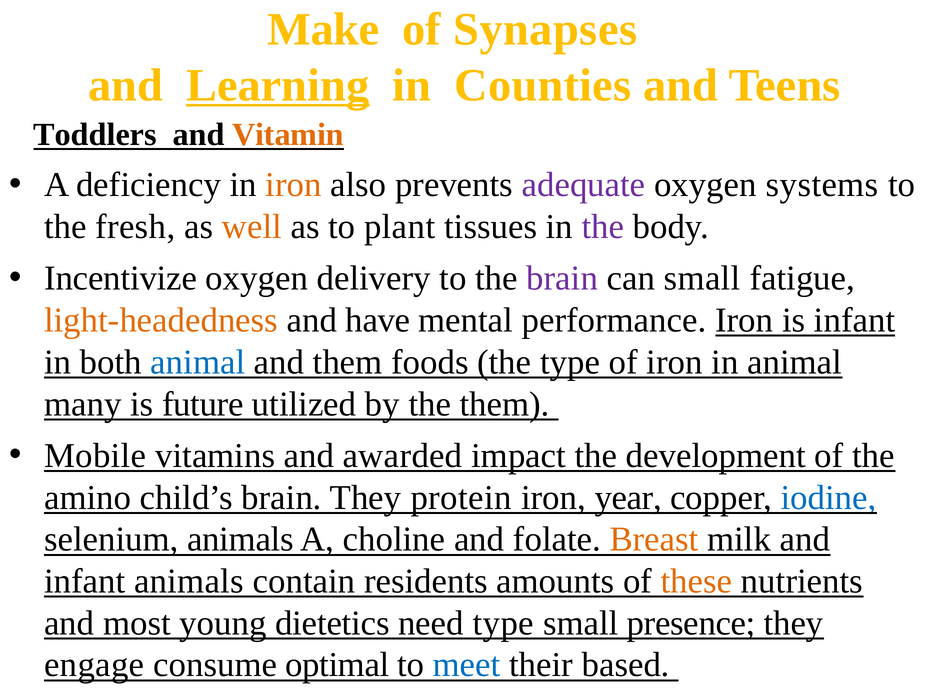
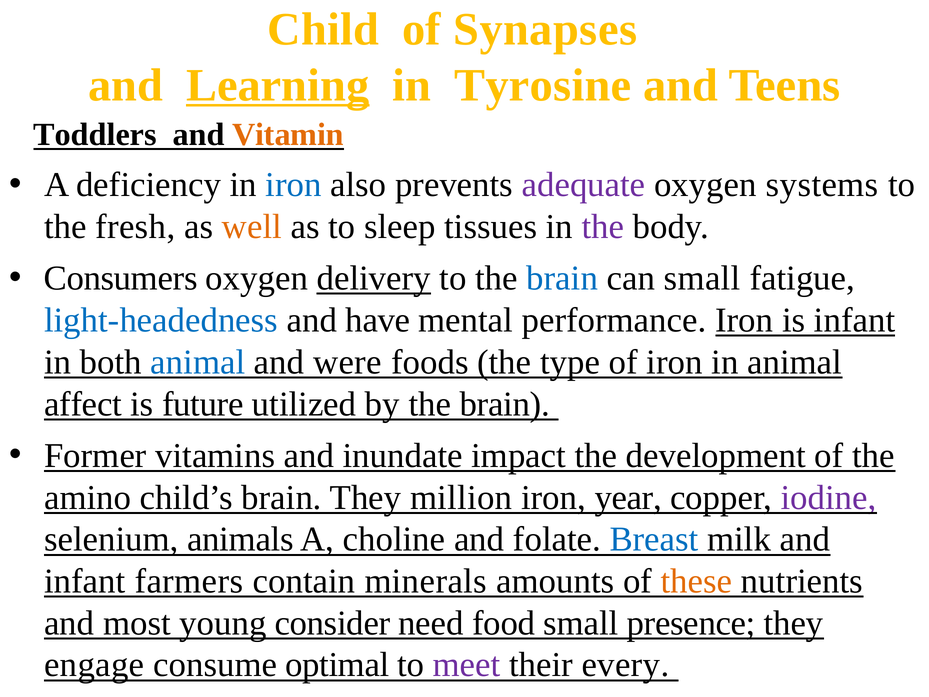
Make: Make -> Child (323, 30)
Counties: Counties -> Tyrosine (543, 85)
iron colour: orange -> blue (294, 185)
plant: plant -> sleep (400, 227)
Incentivize: Incentivize -> Consumers (121, 278)
delivery underline: none -> present (374, 278)
brain colour: purple -> blue (562, 278)
light-headedness colour: orange -> blue (161, 320)
and them: them -> were (348, 362)
many: many -> affect (83, 404)
by the them: them -> brain (505, 404)
Mobile: Mobile -> Former (95, 456)
awarded: awarded -> inundate (403, 456)
protein: protein -> million (461, 497)
iodine colour: blue -> purple (829, 497)
Breast colour: orange -> blue (654, 539)
infant animals: animals -> farmers (189, 581)
residents: residents -> minerals (426, 581)
dietetics: dietetics -> consider (332, 623)
need type: type -> food (504, 623)
meet colour: blue -> purple (467, 665)
based: based -> every (626, 665)
